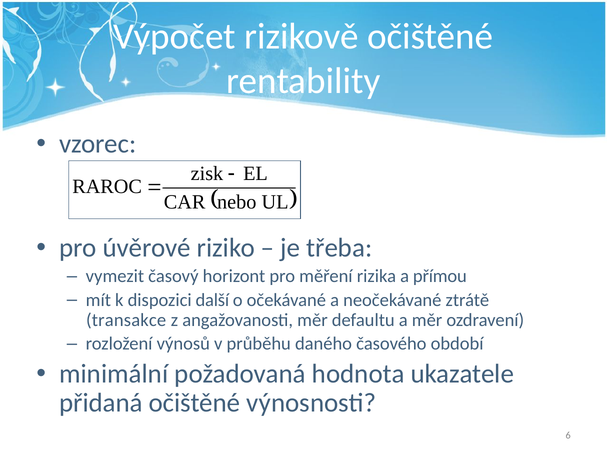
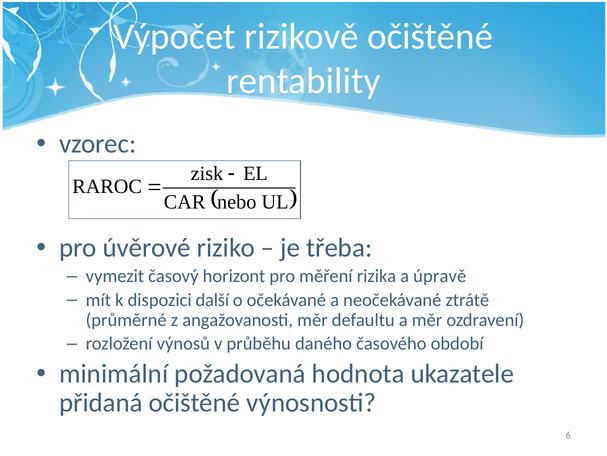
přímou: přímou -> úpravě (440, 276)
transakce: transakce -> průměrné (126, 320)
